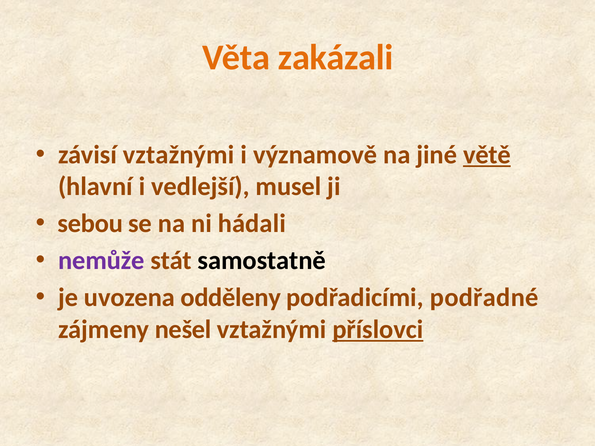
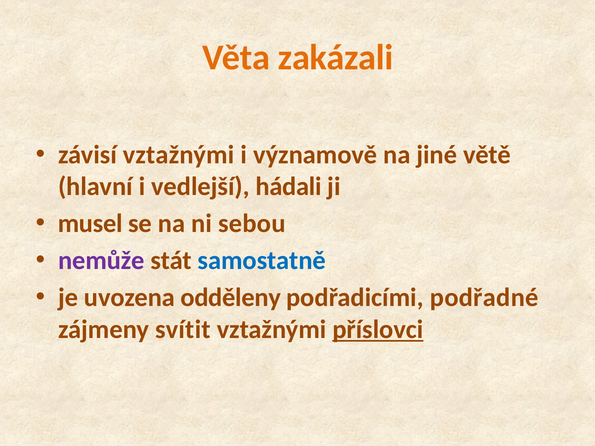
větě underline: present -> none (487, 155)
musel: musel -> hádali (289, 187)
sebou: sebou -> musel (90, 224)
hádali: hádali -> sebou (252, 224)
samostatně colour: black -> blue (262, 261)
nešel: nešel -> svítit (183, 330)
